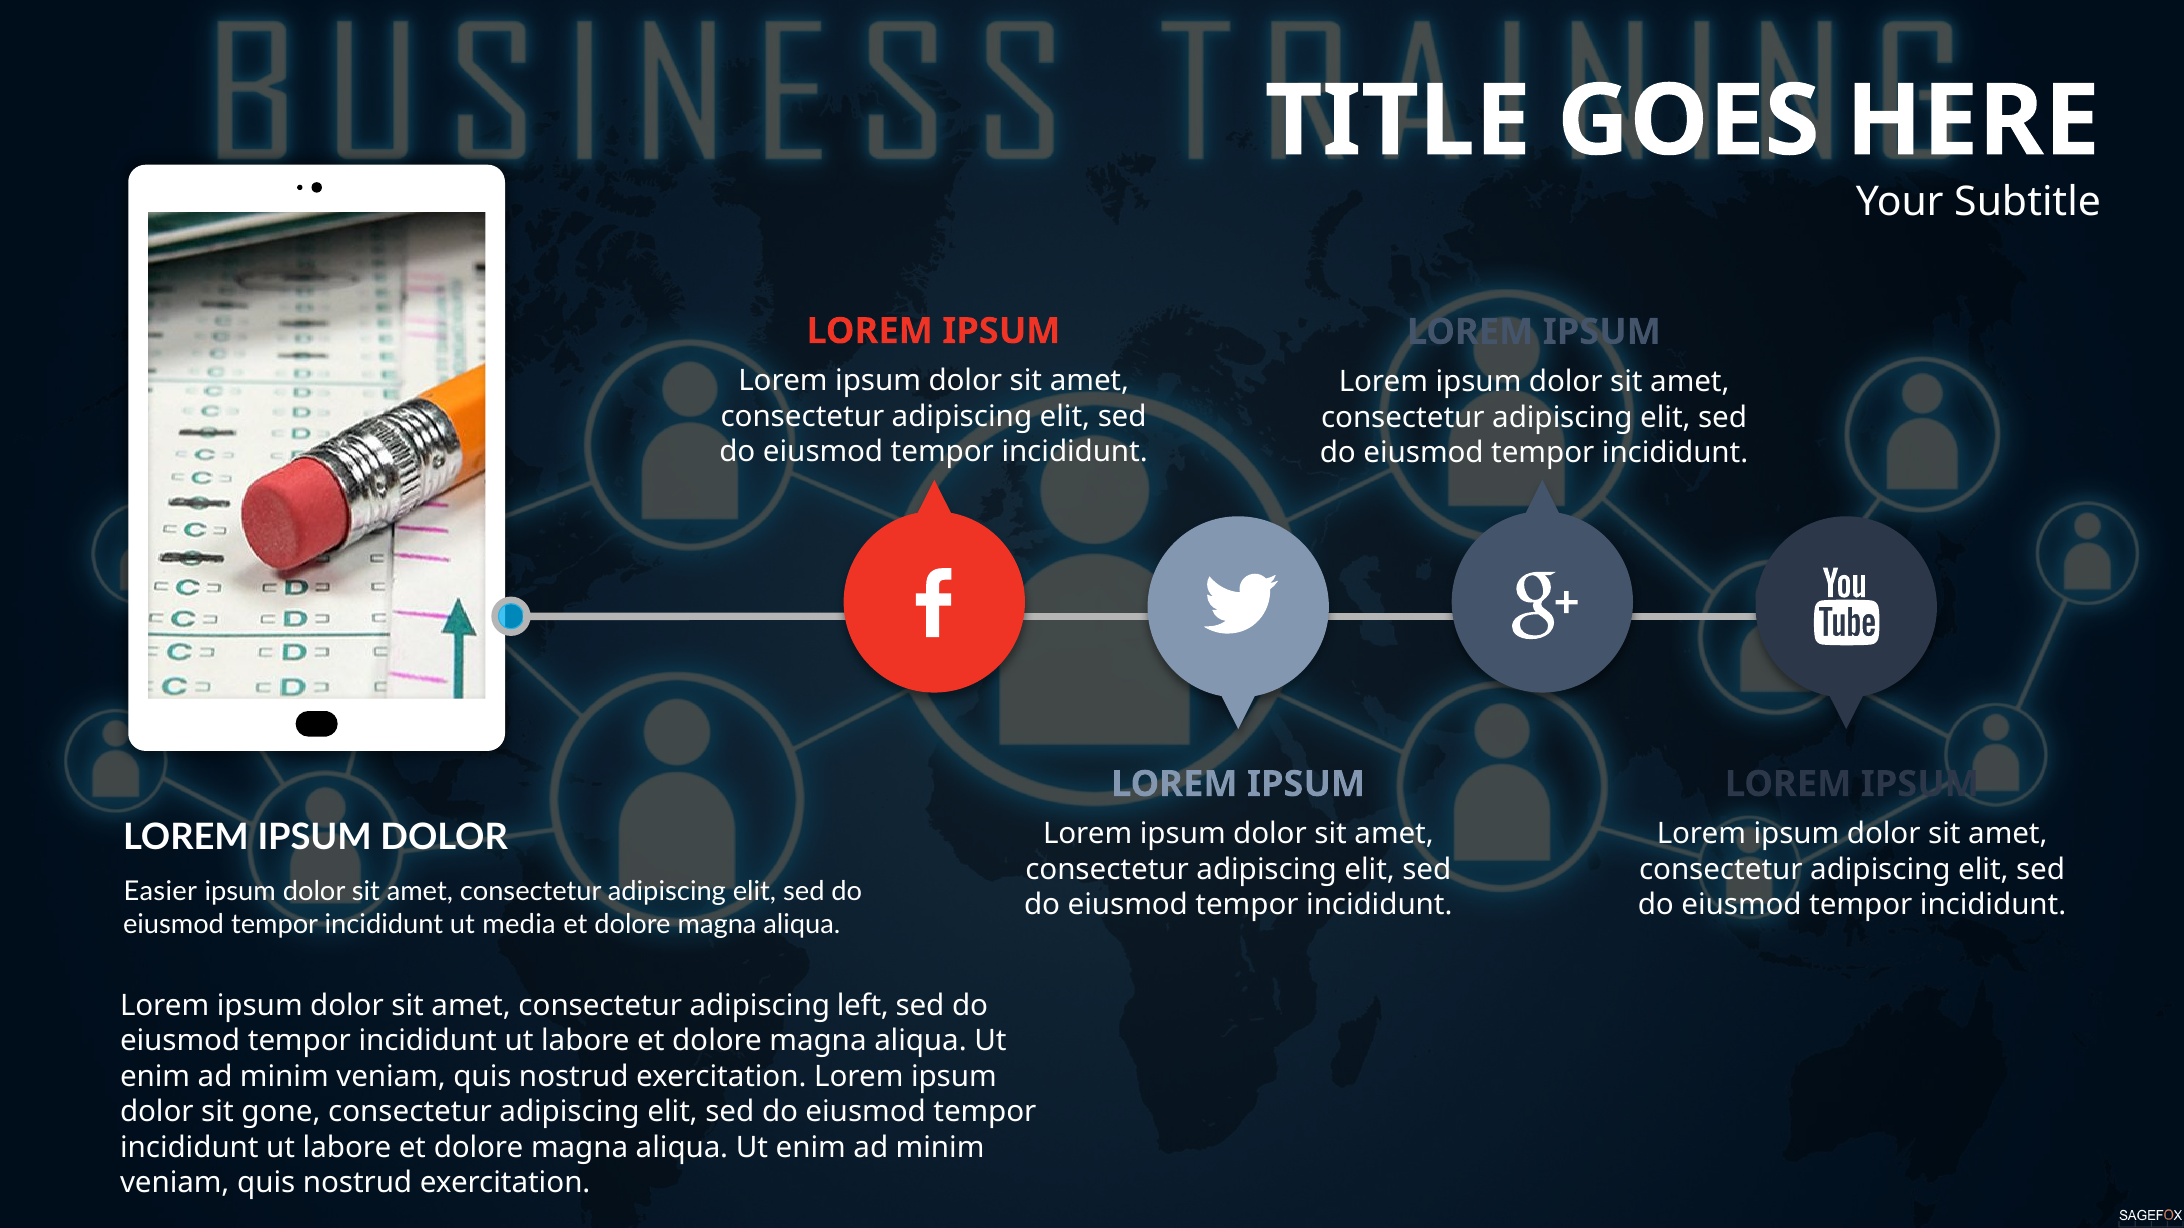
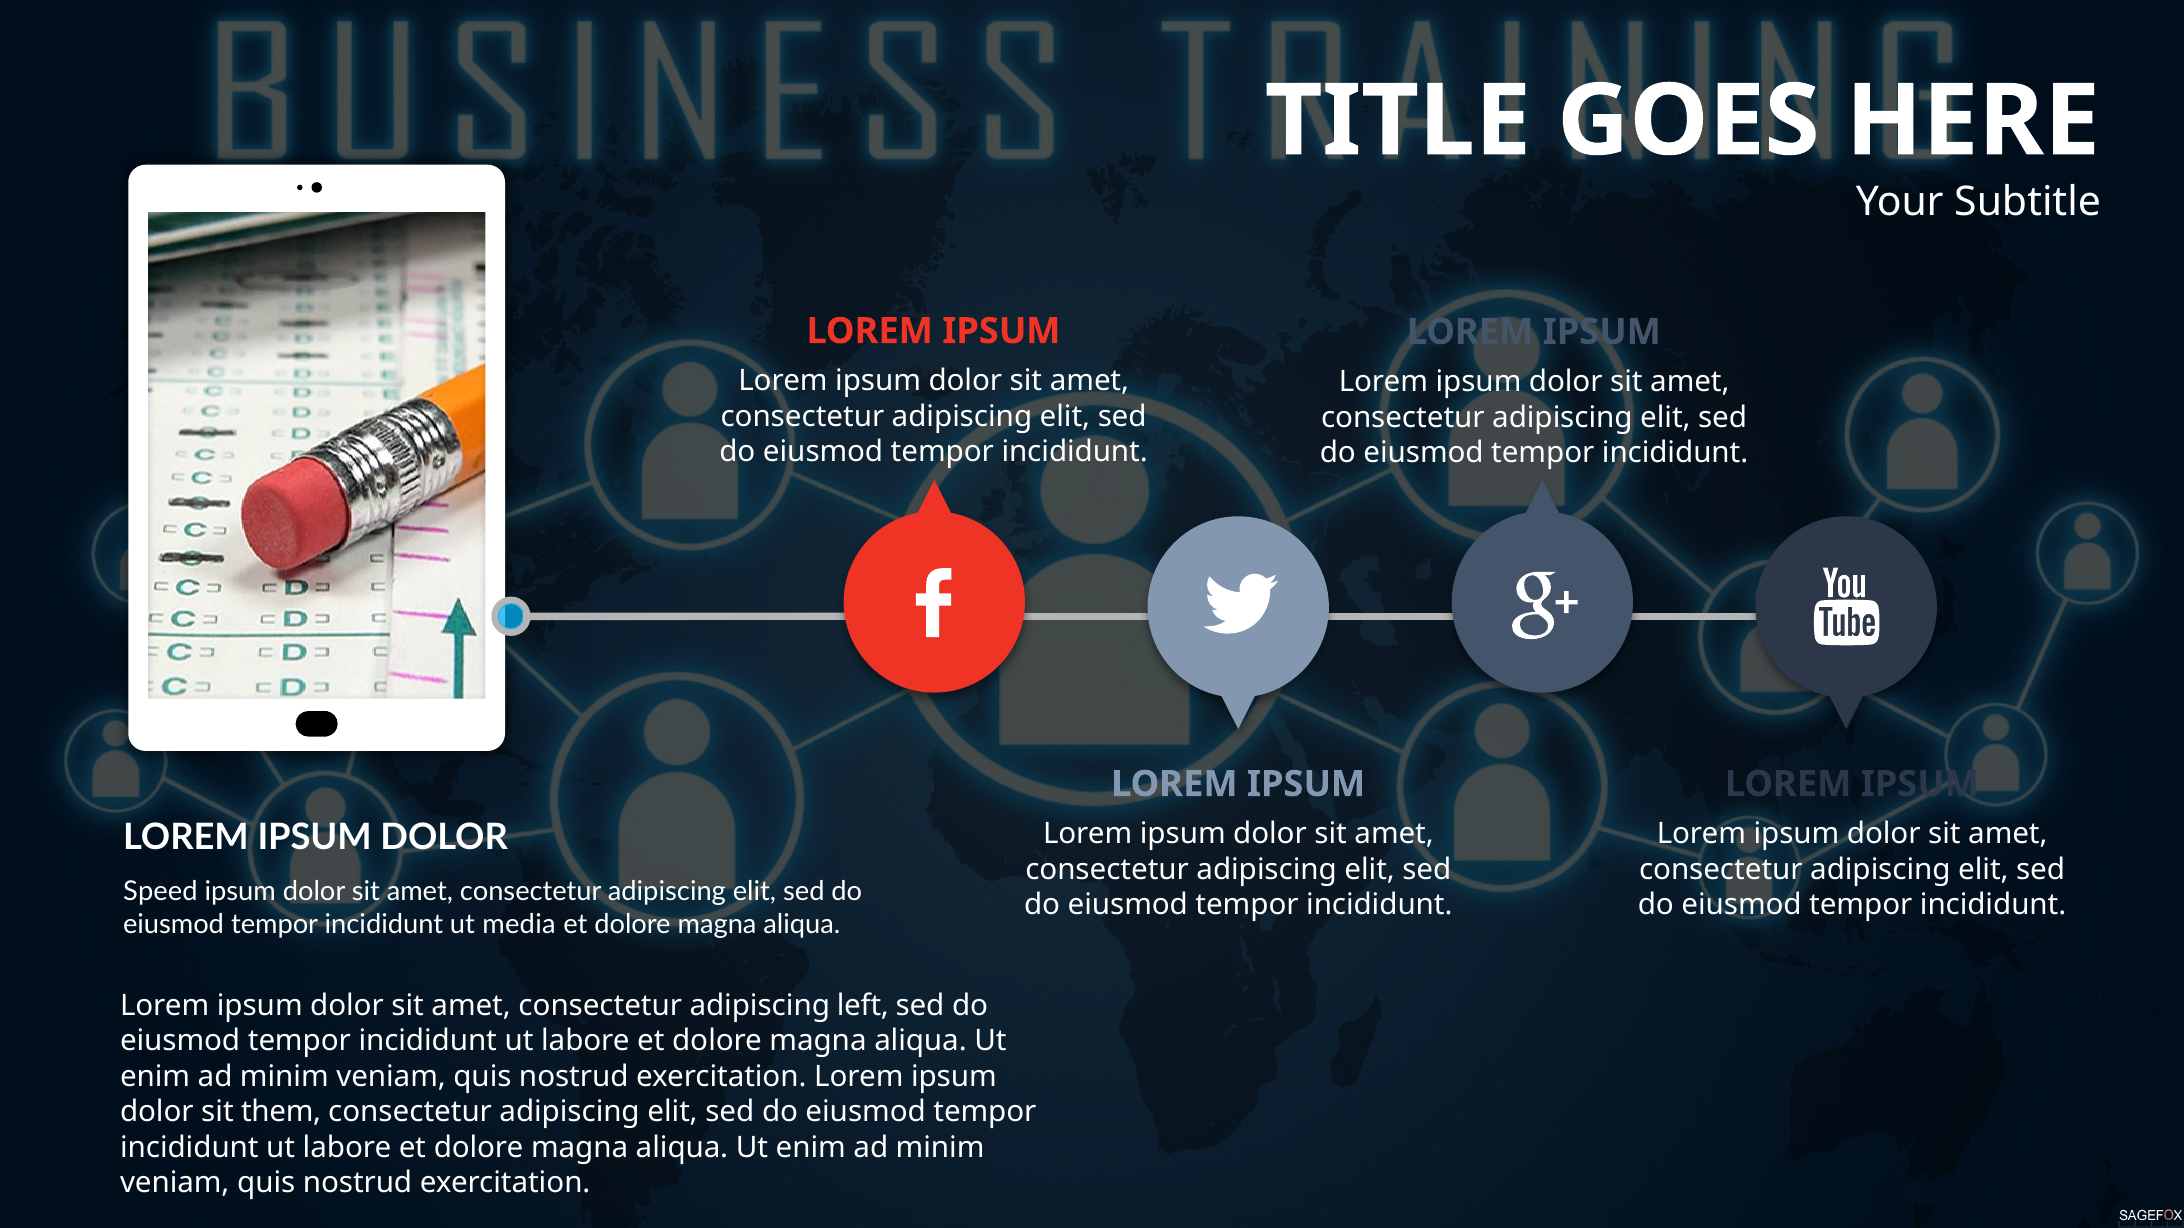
Easier: Easier -> Speed (160, 892)
gone: gone -> them (281, 1113)
